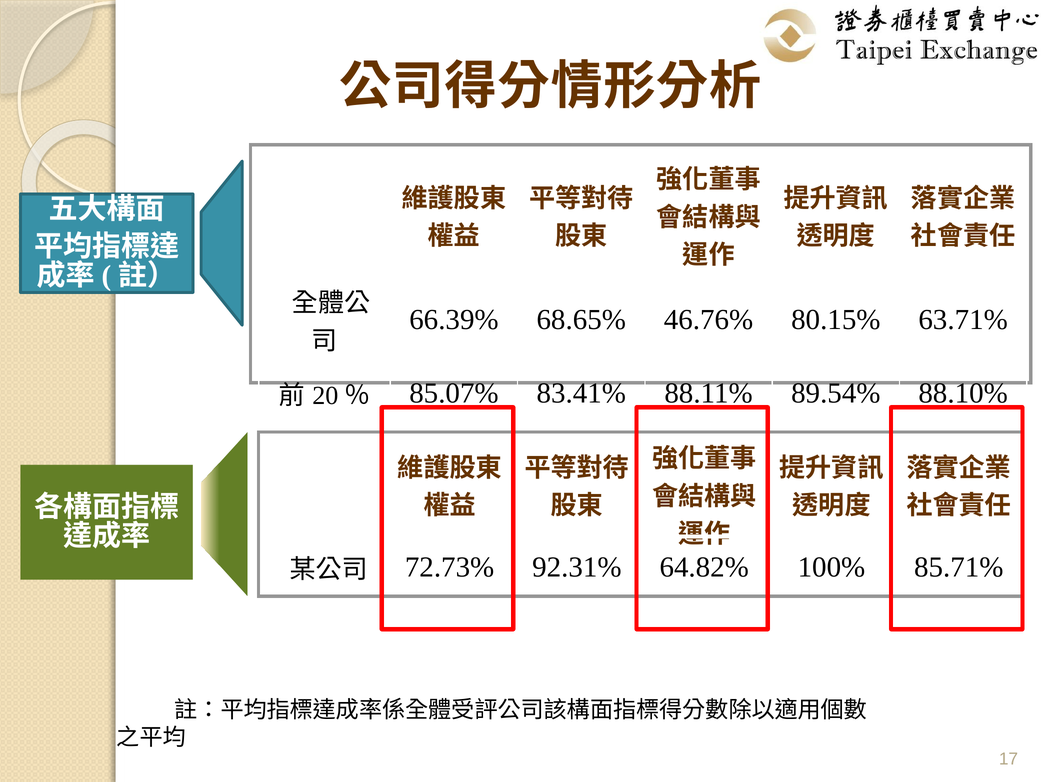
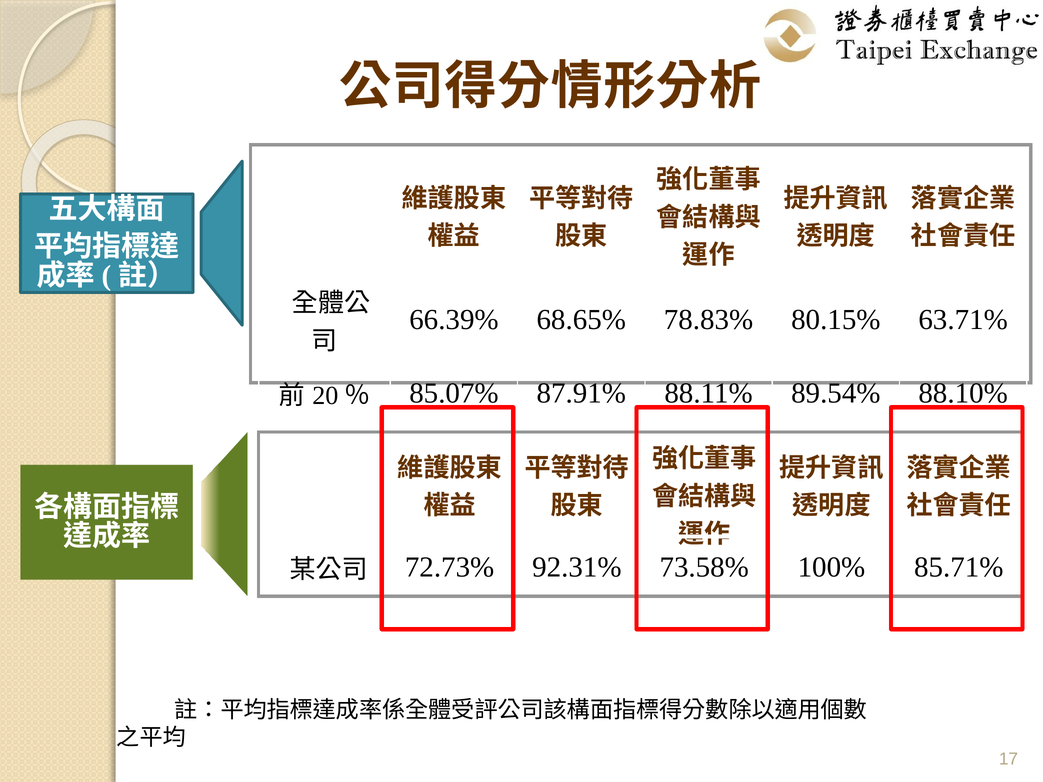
46.76%: 46.76% -> 78.83% (709, 320)
83.41%: 83.41% -> 87.91% (581, 393)
64.82%: 64.82% -> 73.58% (704, 567)
